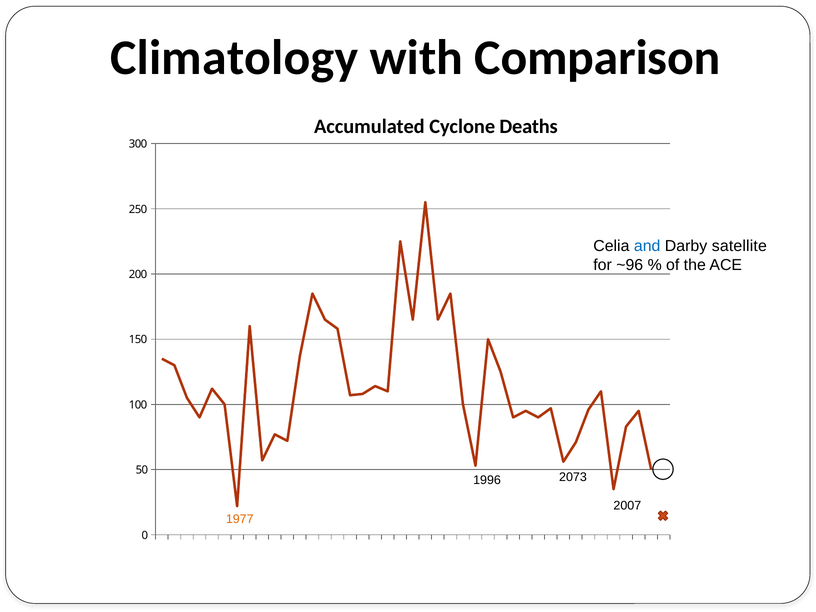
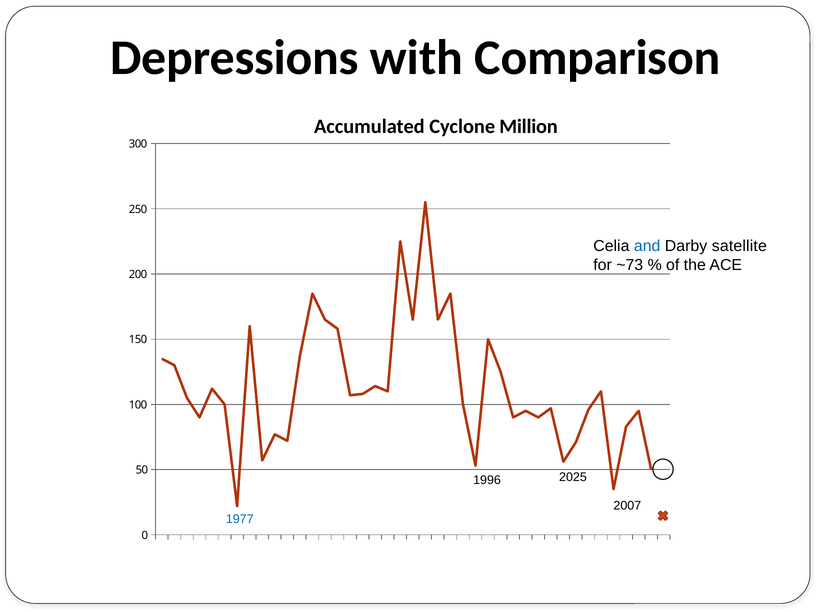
Climatology: Climatology -> Depressions (234, 58)
Deaths: Deaths -> Million (529, 126)
~96: ~96 -> ~73 (630, 265)
2073: 2073 -> 2025 (573, 477)
1977 colour: orange -> blue (240, 519)
